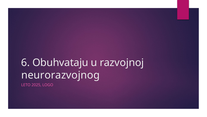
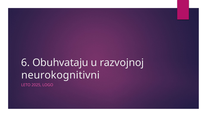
neurorazvojnog: neurorazvojnog -> neurokognitivni (61, 75)
